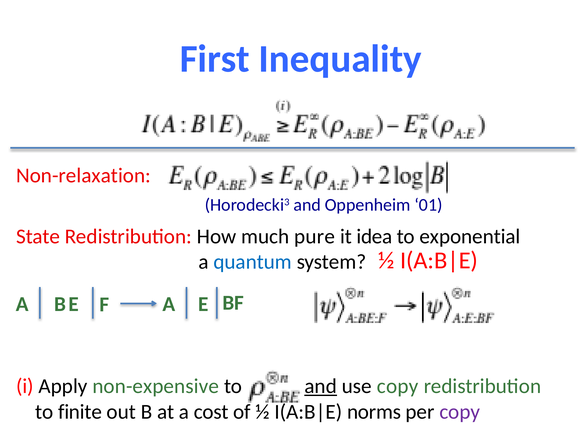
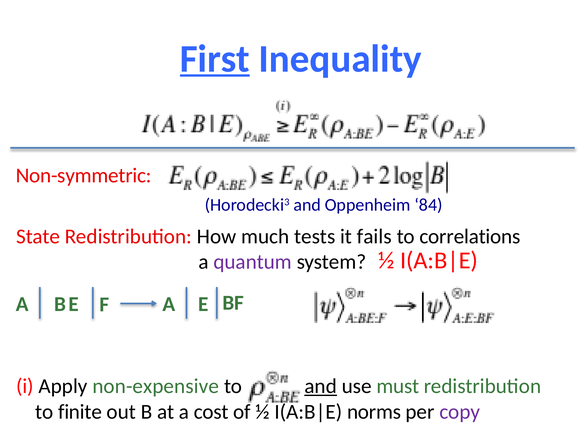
First underline: none -> present (215, 59)
Non-relaxation: Non-relaxation -> Non-symmetric (84, 176)
01: 01 -> 84 (429, 205)
pure: pure -> tests (315, 237)
idea: idea -> fails (374, 237)
exponential: exponential -> correlations (470, 237)
quantum colour: blue -> purple (253, 262)
use copy: copy -> must (398, 387)
